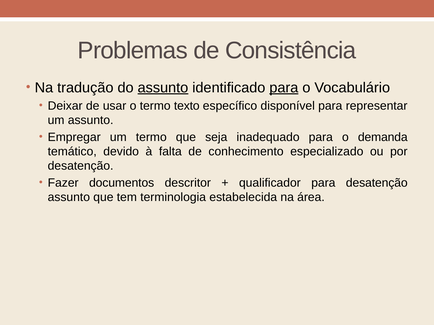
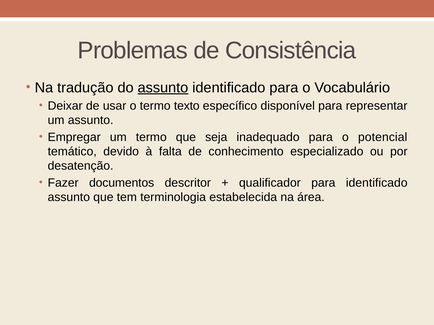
para underline: present -> none (284, 88)
demanda: demanda -> potencial (383, 137)
para desatenção: desatenção -> identificado (377, 183)
